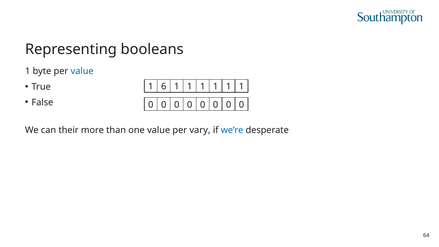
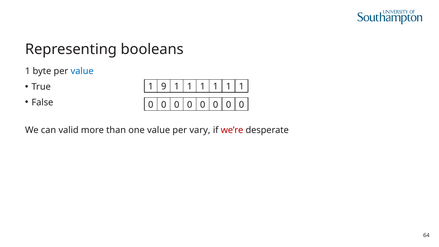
6: 6 -> 9 (164, 86)
their: their -> valid (69, 130)
we’re colour: blue -> red (232, 130)
